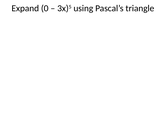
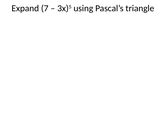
0: 0 -> 7 (45, 8)
